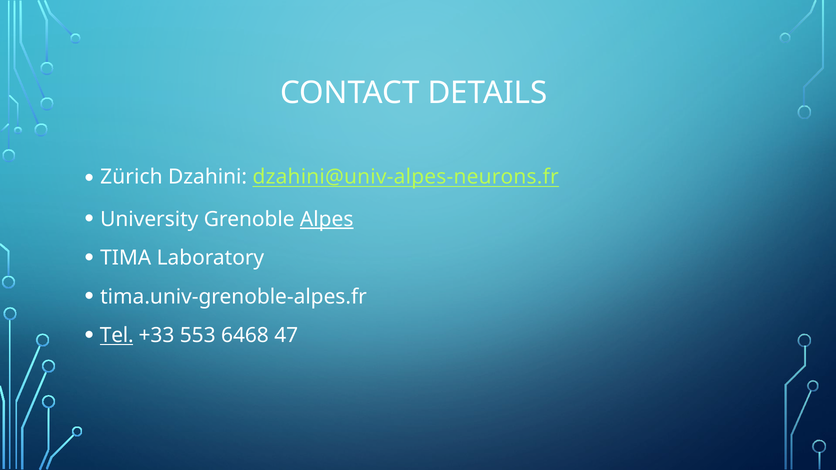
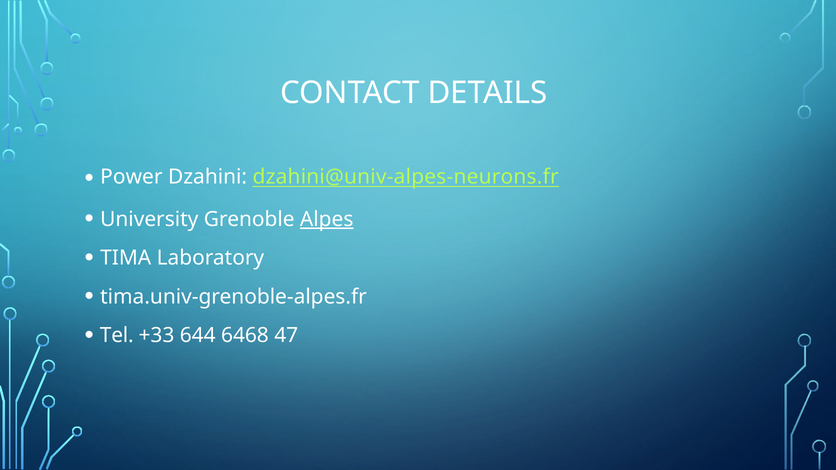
Zürich: Zürich -> Power (131, 177)
Tel underline: present -> none (117, 336)
553: 553 -> 644 (198, 336)
